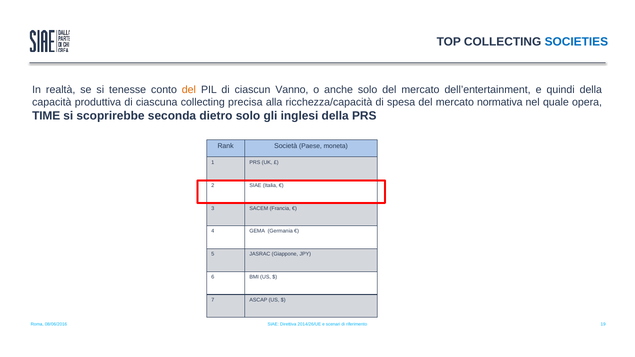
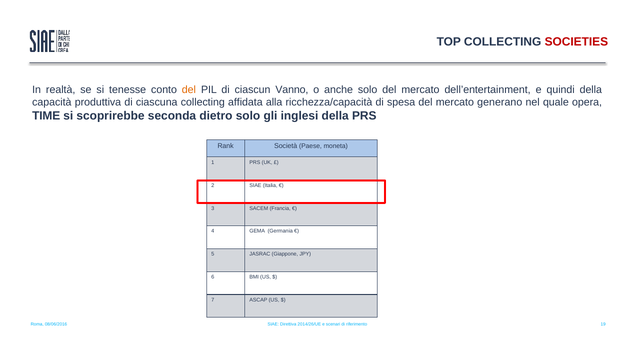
SOCIETIES colour: blue -> red (576, 42)
precisa: precisa -> affidata (245, 102)
normativa: normativa -> generano (500, 102)
